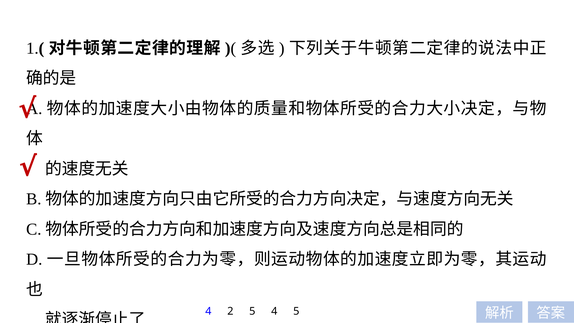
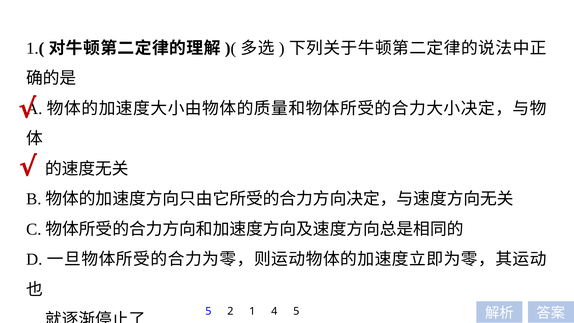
4: 4 -> 5 (208, 311)
2 5: 5 -> 1 (252, 311)
